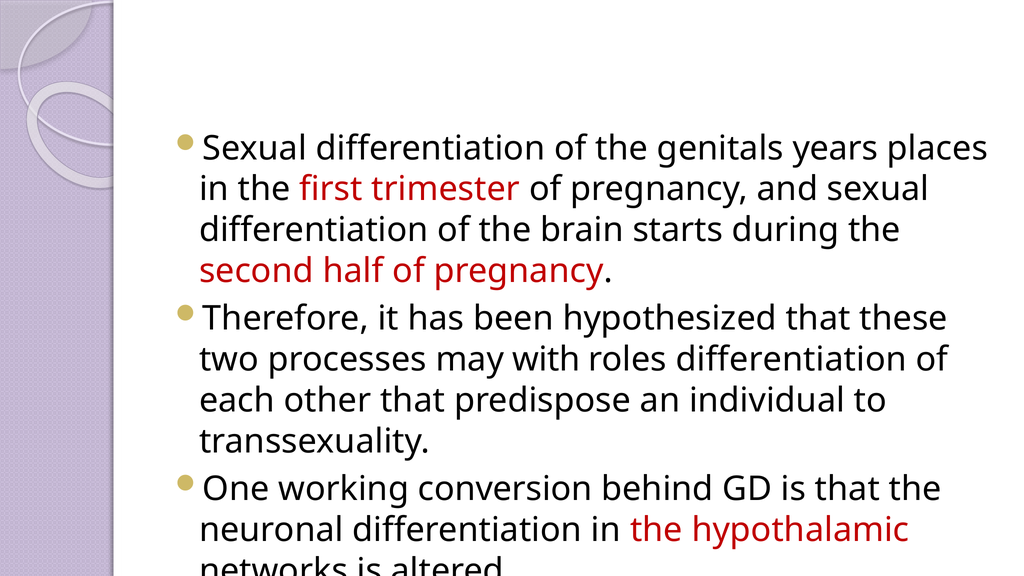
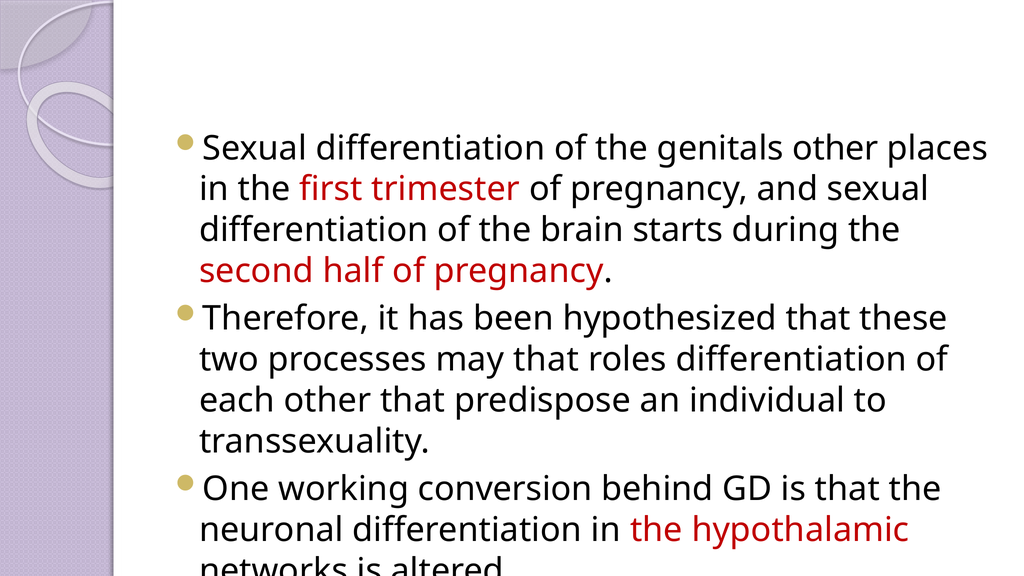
genitals years: years -> other (835, 148)
may with: with -> that (546, 360)
